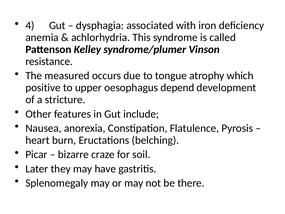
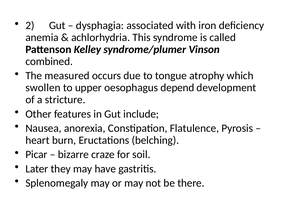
4: 4 -> 2 (30, 25)
resistance: resistance -> combined (49, 61)
positive: positive -> swollen (43, 88)
